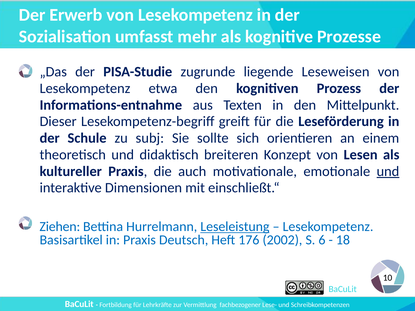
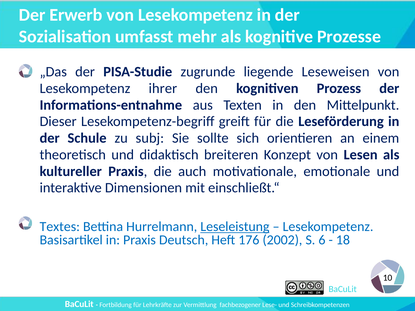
etwa: etwa -> ihrer (163, 88)
und underline: present -> none (388, 171)
Ziehen: Ziehen -> Textes (60, 227)
